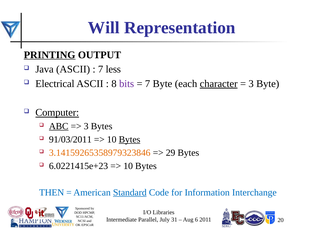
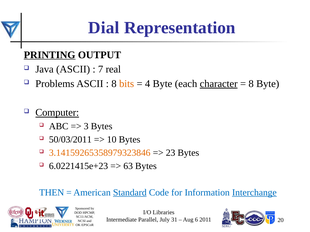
Will: Will -> Dial (104, 28)
less: less -> real (113, 69)
Electrical: Electrical -> Problems (55, 84)
bits colour: purple -> orange (127, 84)
7: 7 -> 4 (148, 84)
3: 3 -> 8 (251, 84)
ABC underline: present -> none (59, 127)
91/03/2011: 91/03/2011 -> 50/03/2011 (70, 140)
Bytes underline: present -> none (130, 140)
29: 29 -> 23 (171, 153)
10: 10 -> 63 (128, 166)
Interchange underline: none -> present (254, 193)
